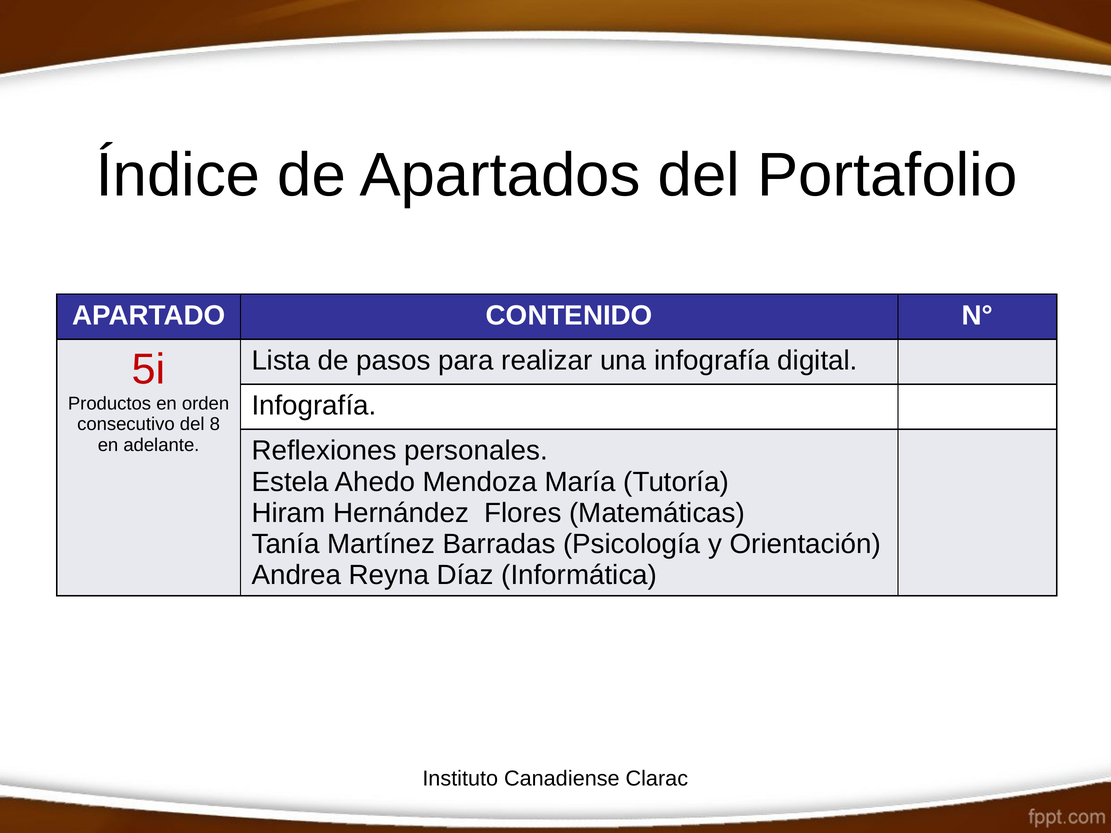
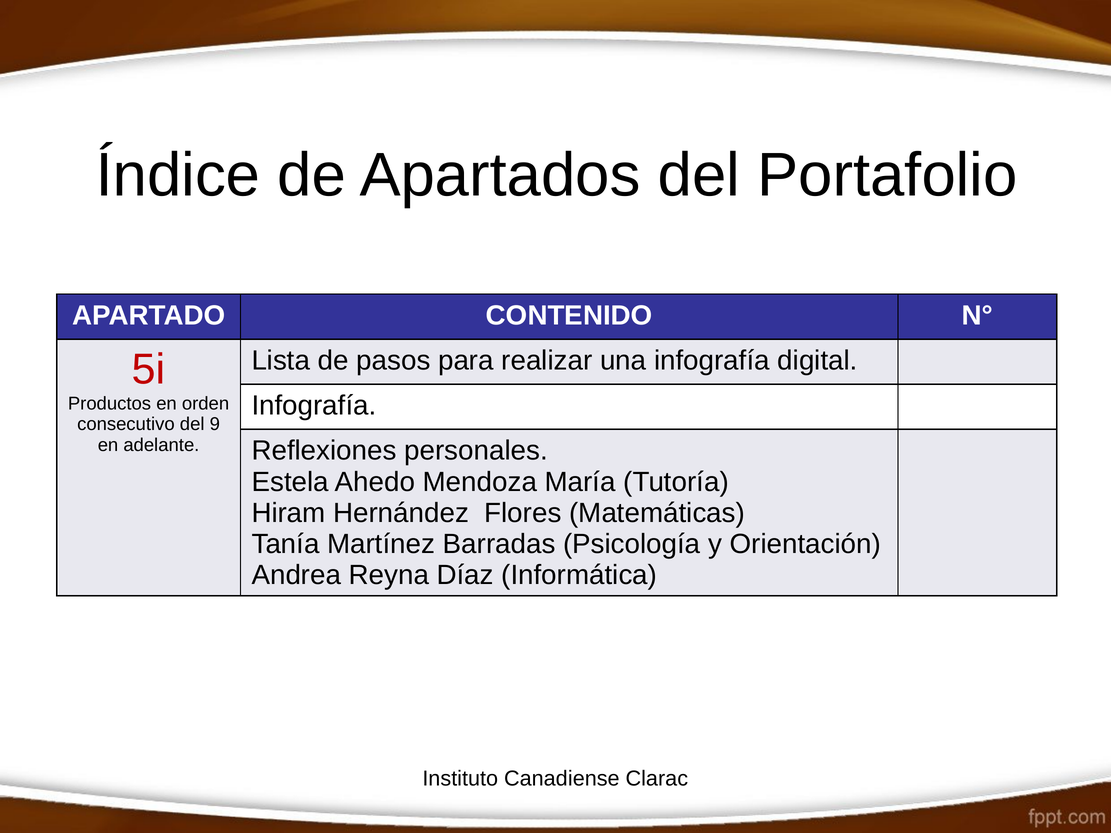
8: 8 -> 9 (215, 424)
